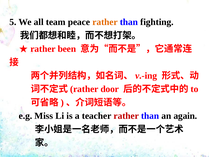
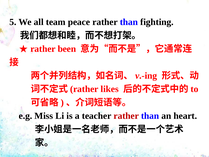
rather colour: orange -> black (105, 22)
door: door -> likes (110, 89)
again: again -> heart (185, 116)
